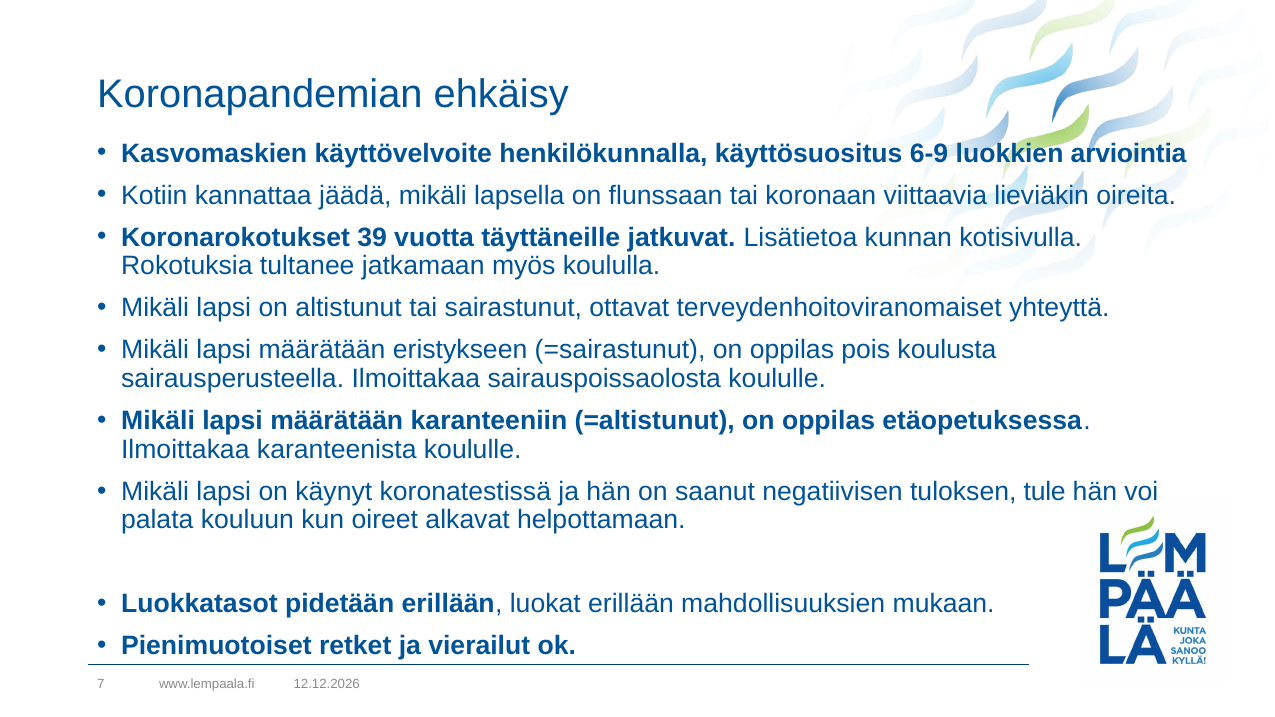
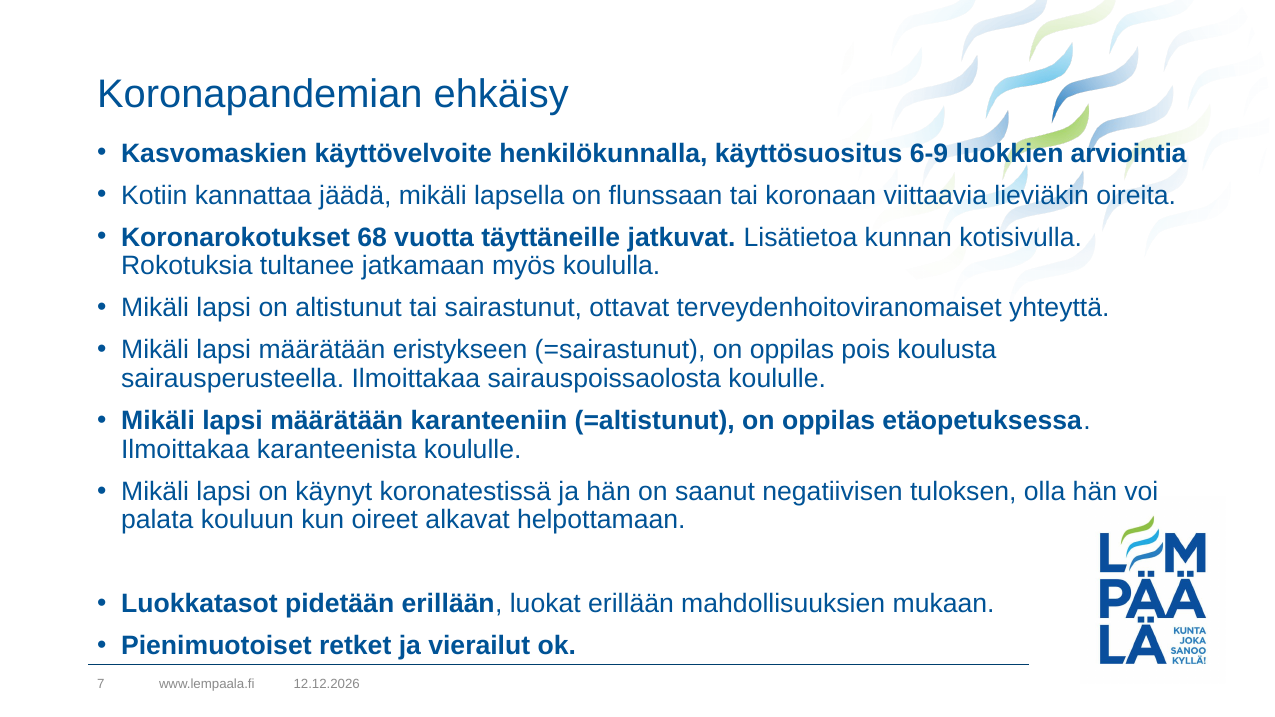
39: 39 -> 68 (372, 237)
tule: tule -> olla (1045, 492)
